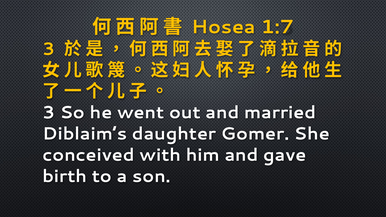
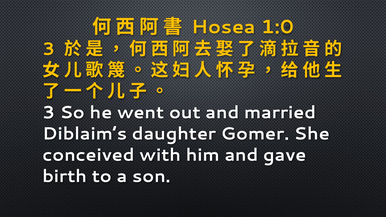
1:7: 1:7 -> 1:0 (277, 27)
